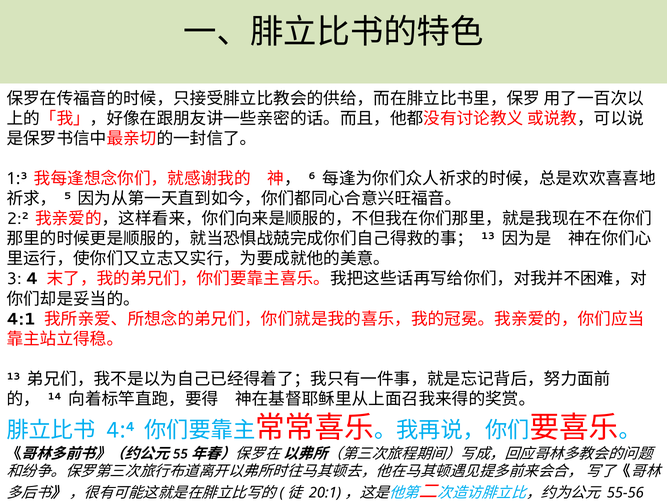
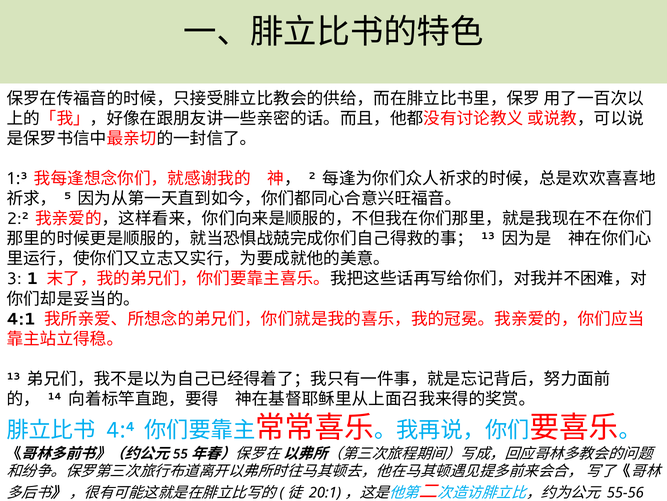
6: 6 -> 2 (312, 176)
3 4: 4 -> 1 (32, 279)
